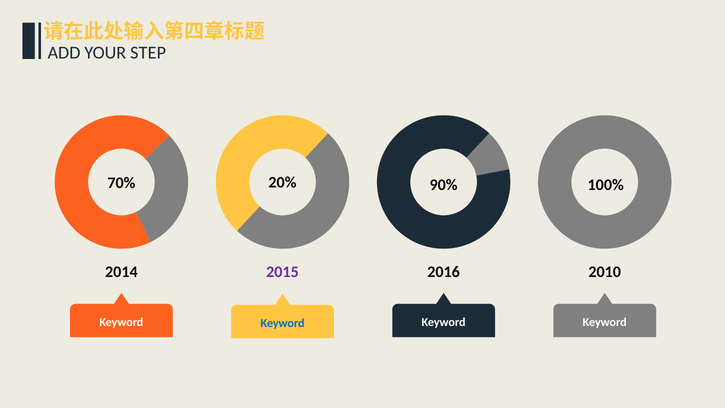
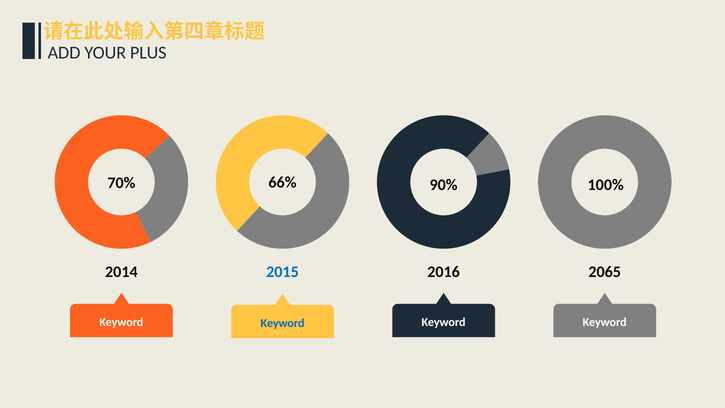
STEP: STEP -> PLUS (148, 53)
20%: 20% -> 66% (282, 182)
2015 colour: purple -> blue (282, 272)
2010: 2010 -> 2065 (605, 272)
